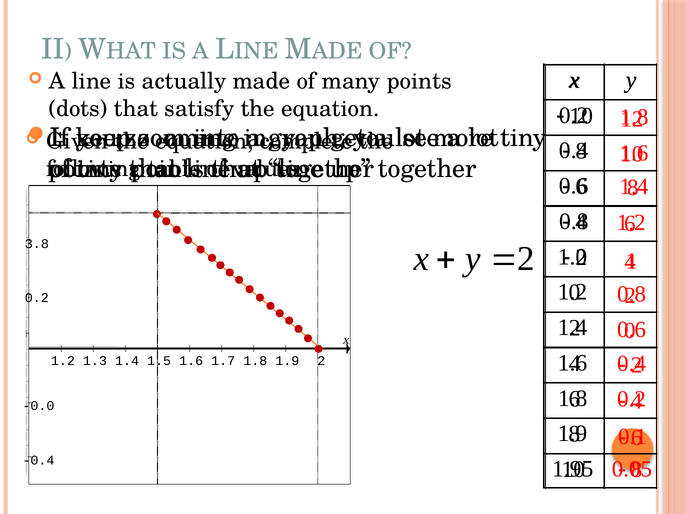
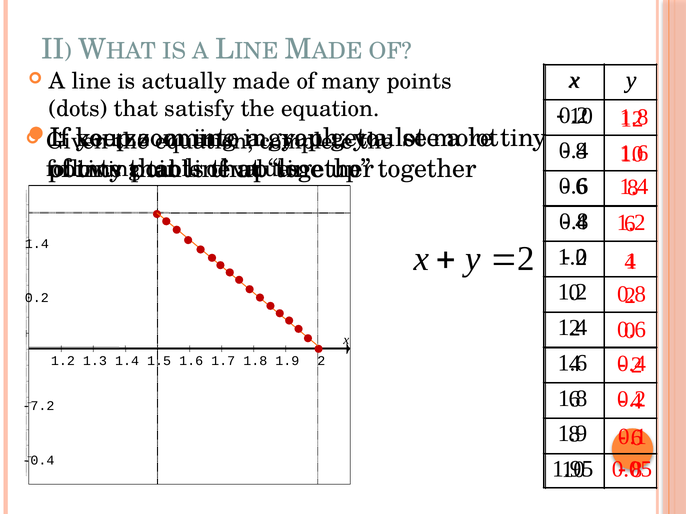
3.8: 3.8 -> 1.4 (37, 244)
-0.0: -0.0 -> -7.2 (38, 406)
